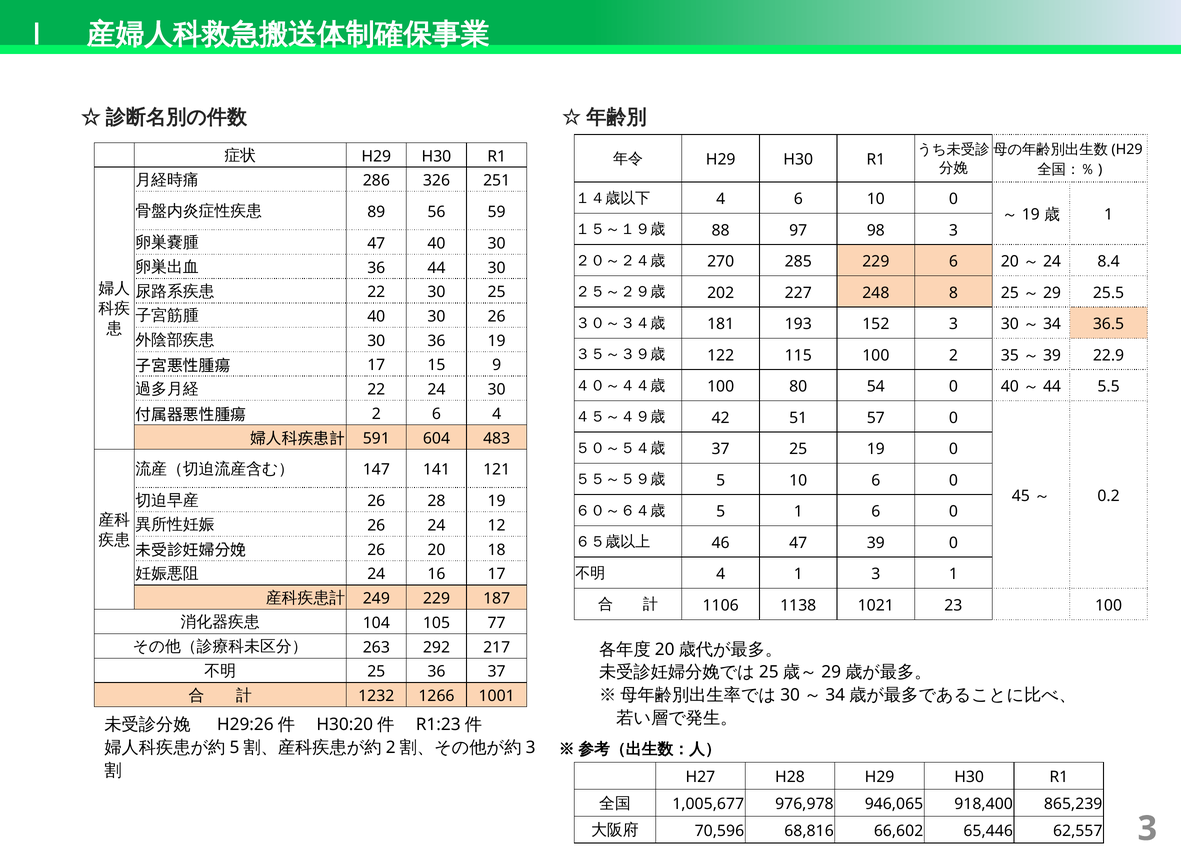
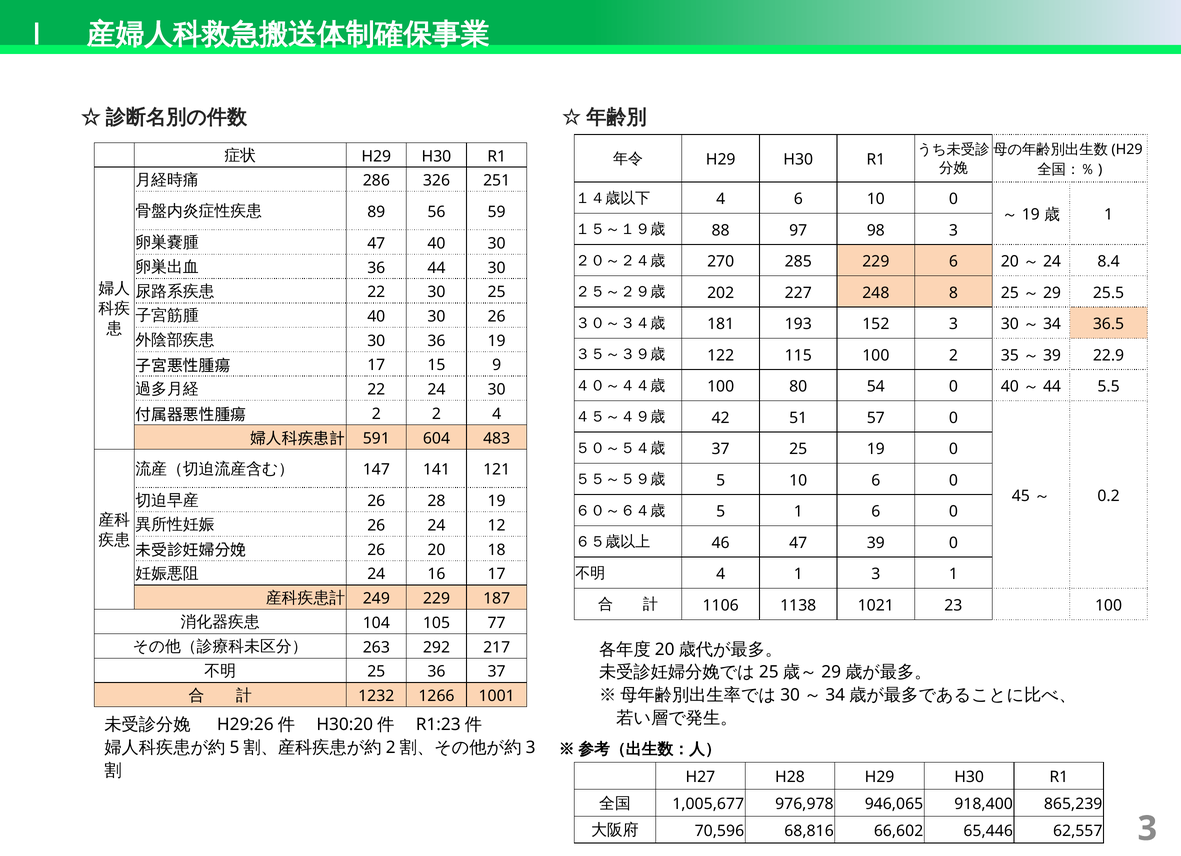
2 6: 6 -> 2 (437, 414)
